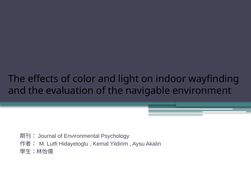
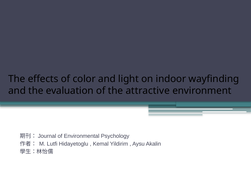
navigable: navigable -> attractive (148, 91)
